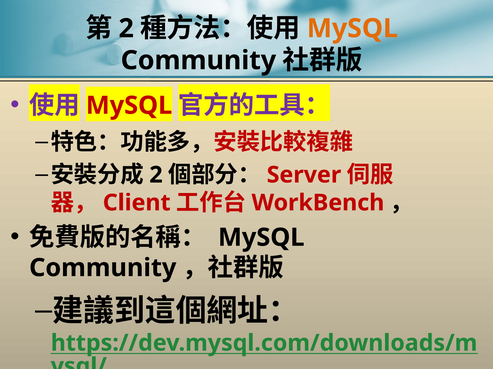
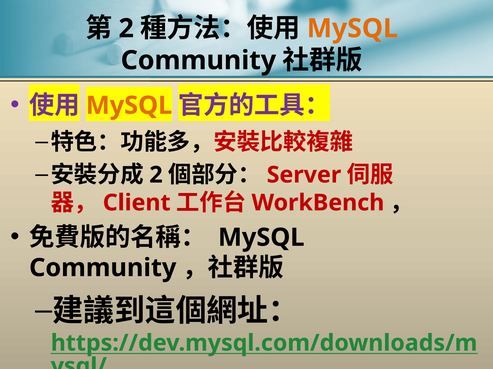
MySQL colour: red -> orange (129, 106)
